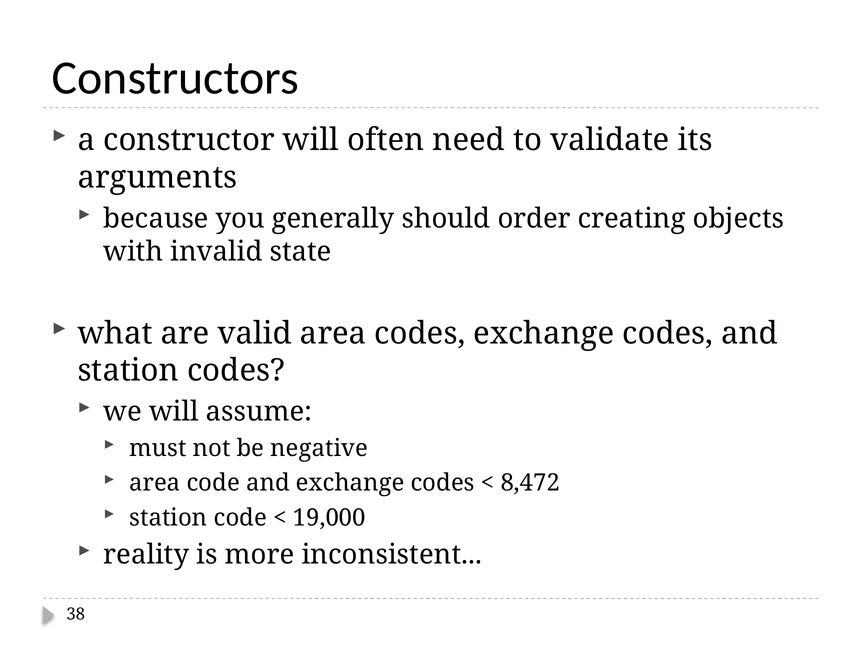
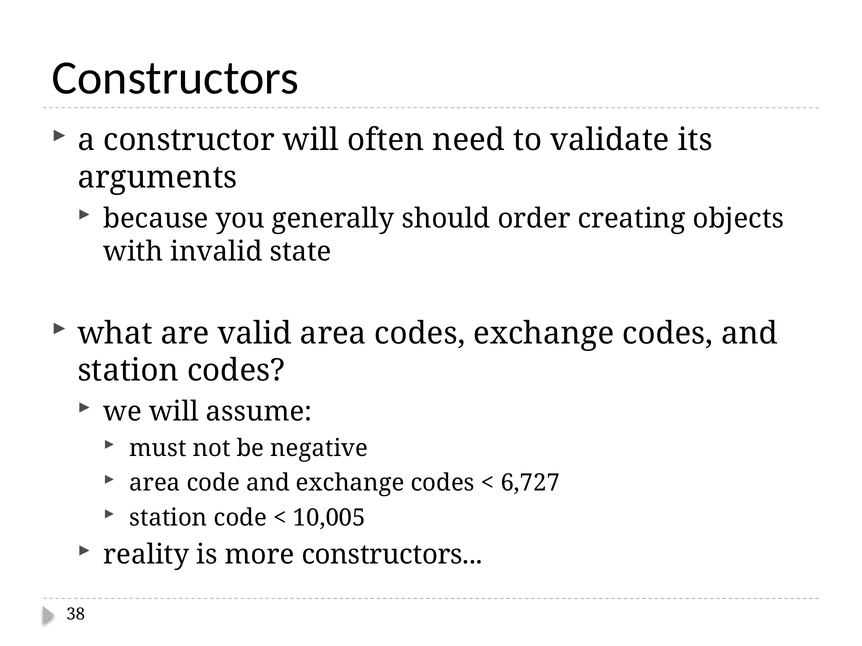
8,472: 8,472 -> 6,727 (530, 483)
19,000: 19,000 -> 10,005 (329, 518)
more inconsistent: inconsistent -> constructors (392, 555)
